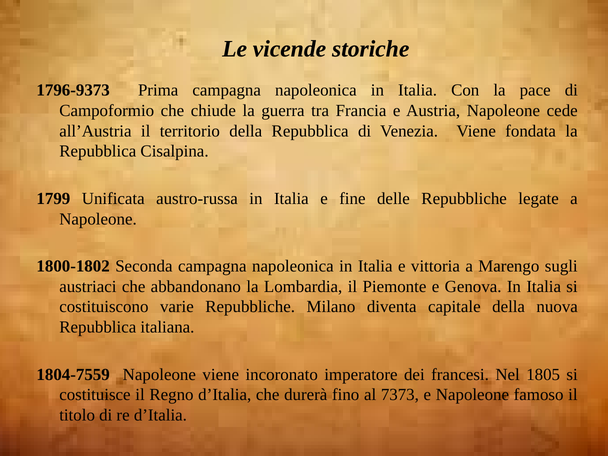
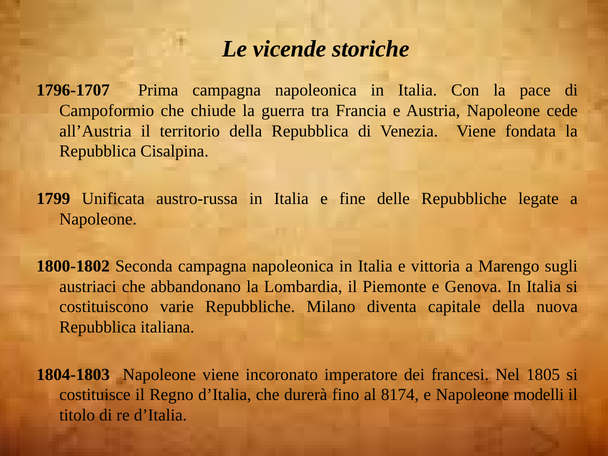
1796-9373: 1796-9373 -> 1796-1707 (73, 90)
1804-7559: 1804-7559 -> 1804-1803 (73, 375)
7373: 7373 -> 8174 (400, 395)
famoso: famoso -> modelli (539, 395)
